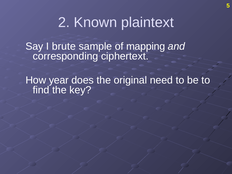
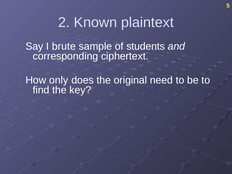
mapping: mapping -> students (146, 46)
year: year -> only (59, 80)
